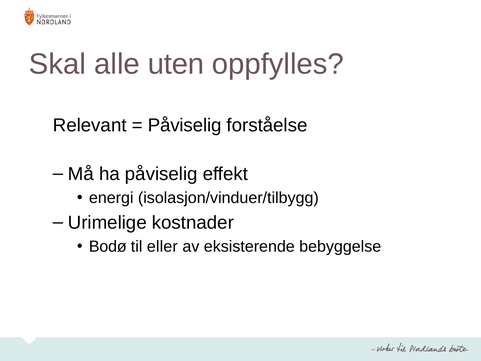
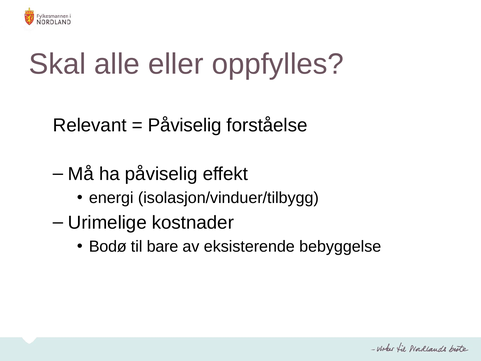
uten: uten -> eller (176, 64)
eller: eller -> bare (163, 246)
